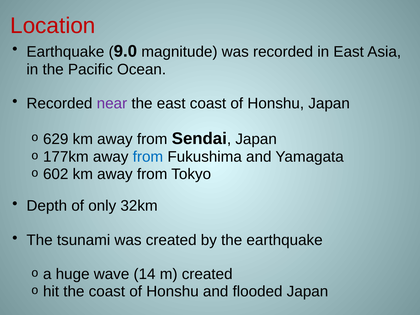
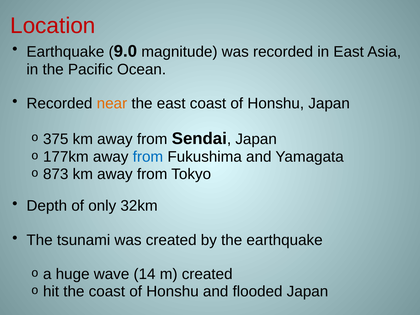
near colour: purple -> orange (112, 104)
629: 629 -> 375 (56, 139)
602: 602 -> 873 (56, 174)
